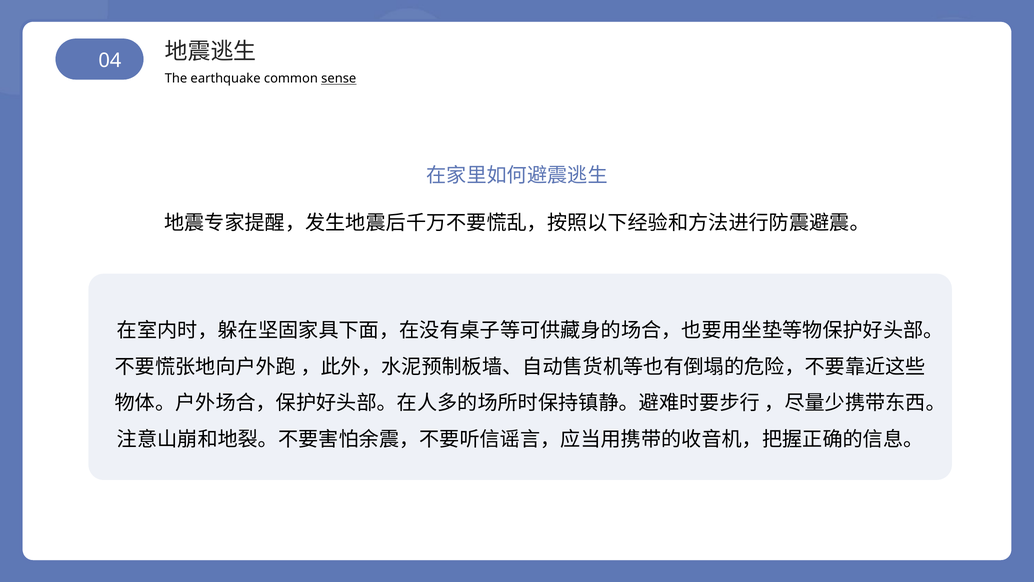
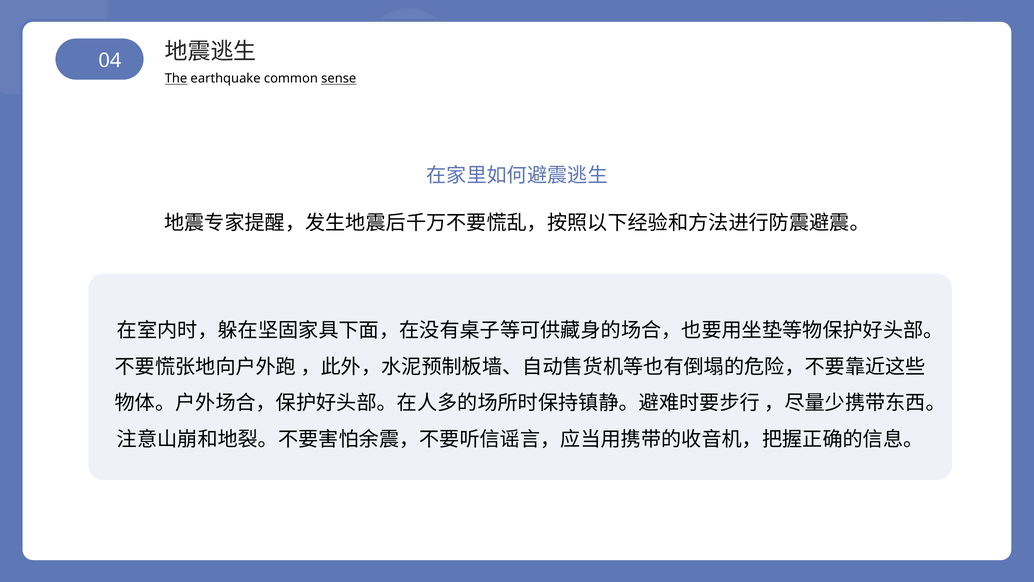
The underline: none -> present (176, 79)
